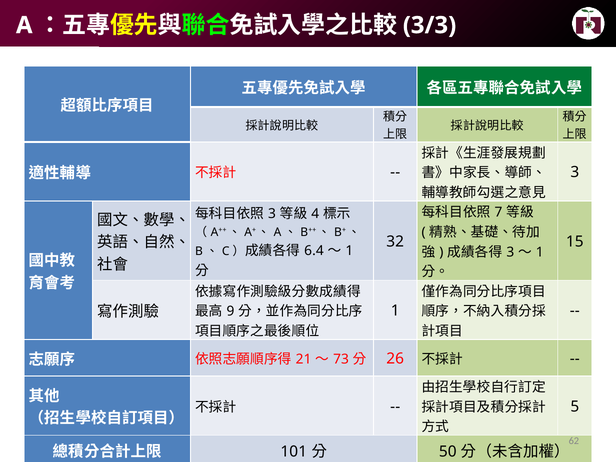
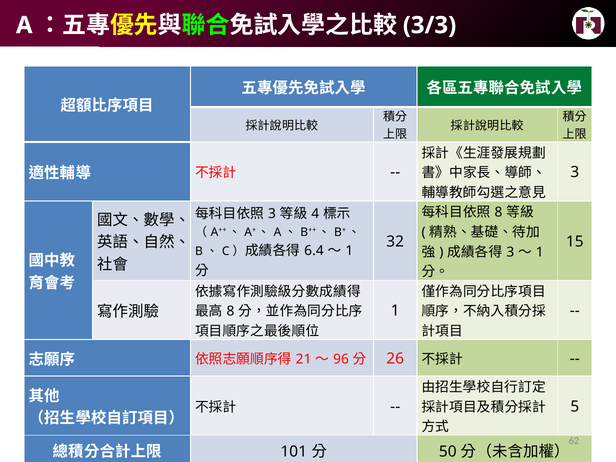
7: 7 -> 8 (499, 212)
9: 9 -> 8 (231, 311)
73: 73 -> 96 (341, 359)
